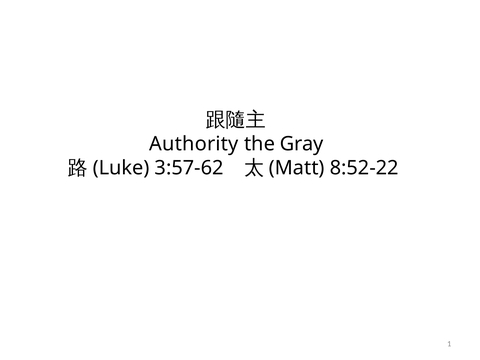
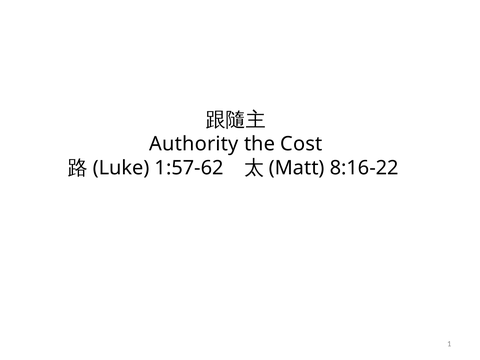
Gray: Gray -> Cost (301, 144)
3:57-62: 3:57-62 -> 1:57-62 (189, 168)
8:52-22: 8:52-22 -> 8:16-22 (364, 168)
